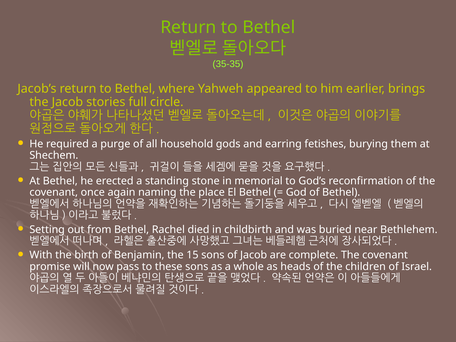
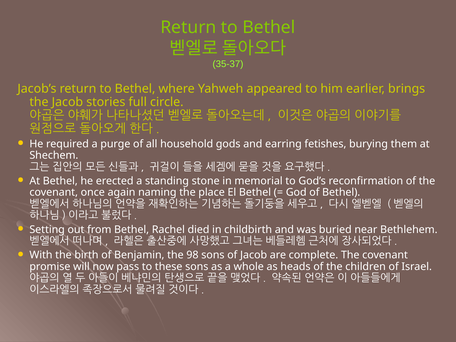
35-35: 35-35 -> 35-37 (228, 64)
15: 15 -> 98 (192, 255)
